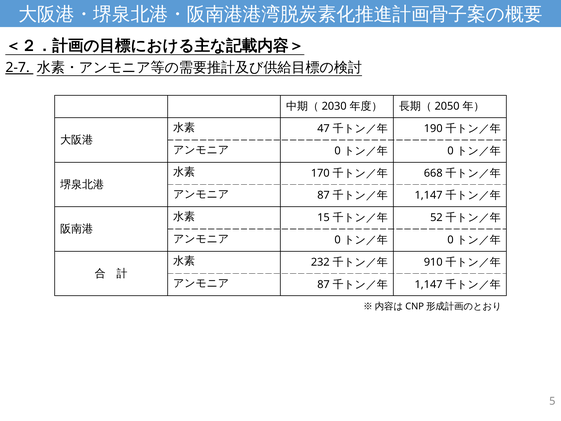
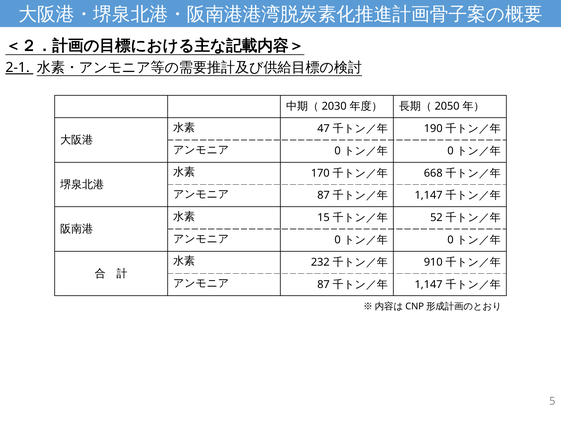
2-7: 2-7 -> 2-1 (18, 67)
